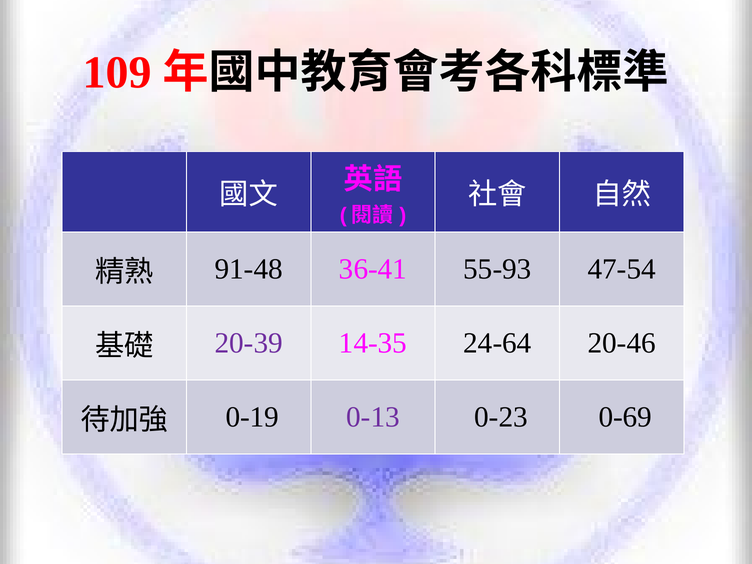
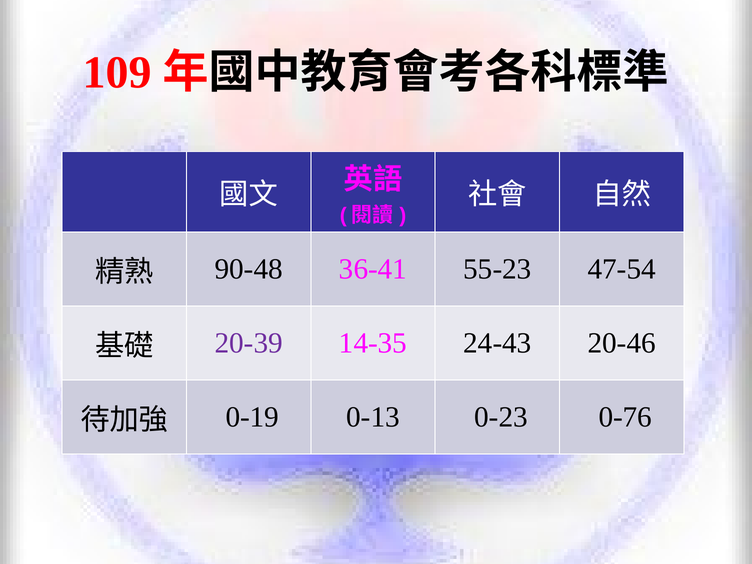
91-48: 91-48 -> 90-48 (249, 269)
55-93: 55-93 -> 55-23 (497, 269)
24-64: 24-64 -> 24-43 (497, 343)
0-13 colour: purple -> black (373, 417)
0-69: 0-69 -> 0-76 (625, 417)
